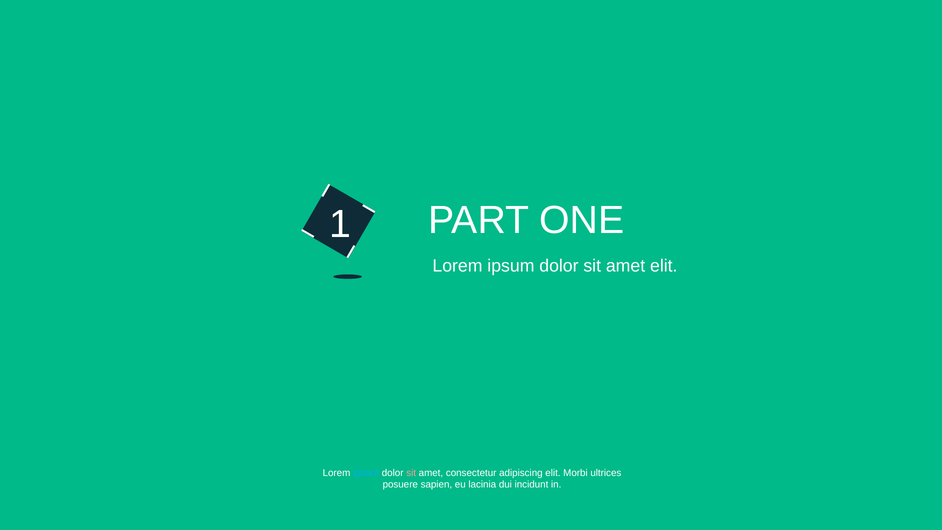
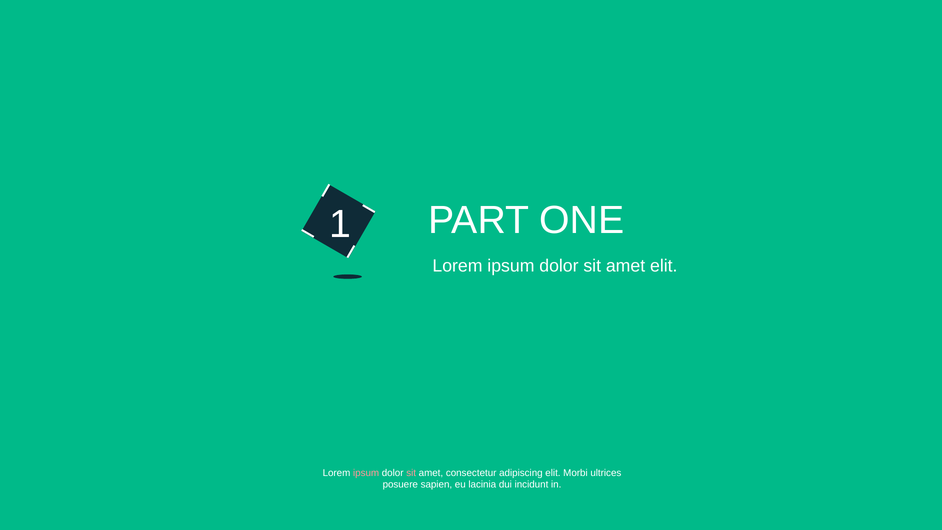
ipsum colour: light blue -> pink (366, 473)
